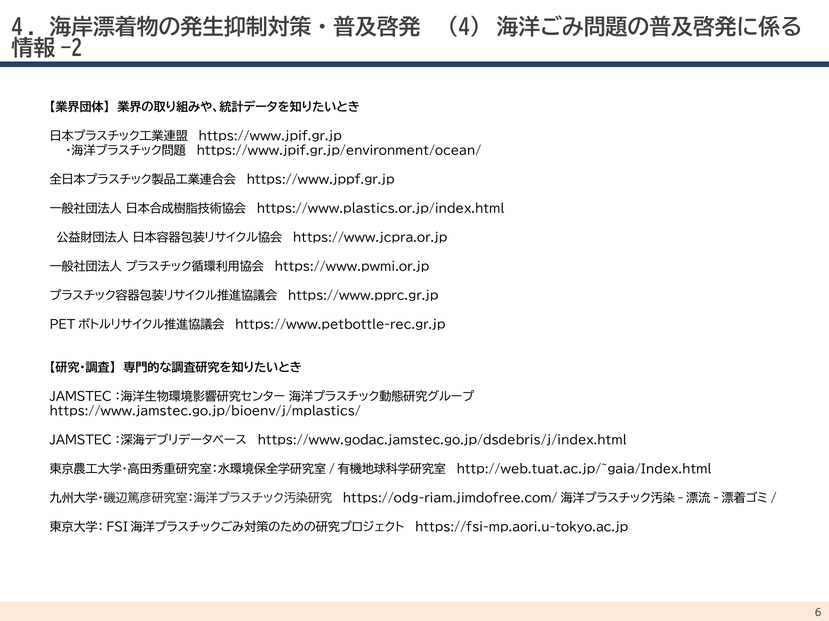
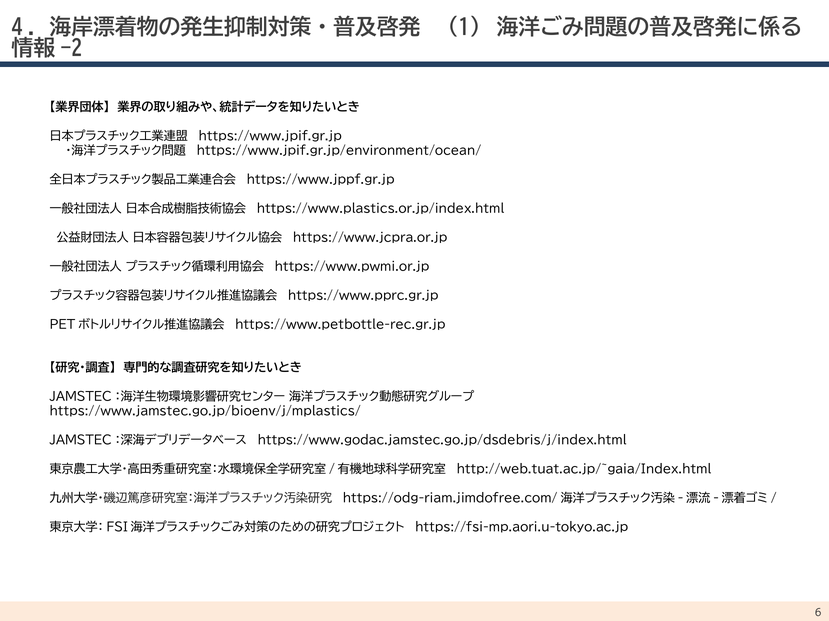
4: 4 -> 1 (464, 28)
